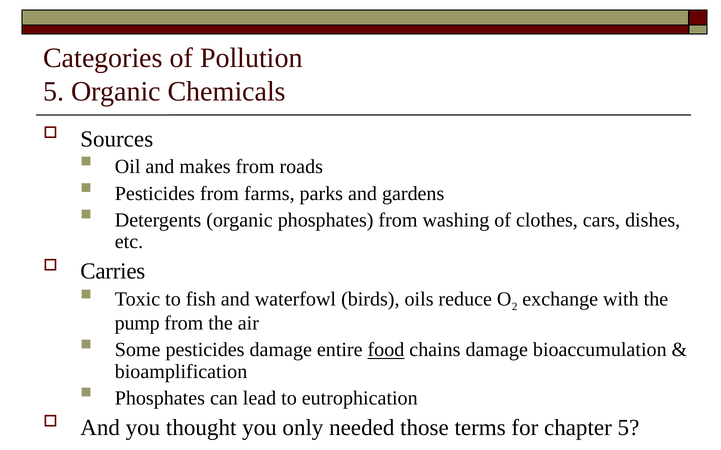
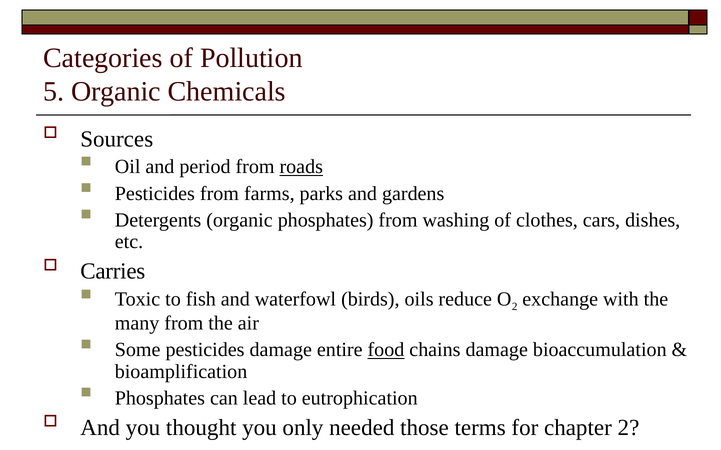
makes: makes -> period (205, 167)
roads underline: none -> present (301, 167)
pump: pump -> many (137, 324)
chapter 5: 5 -> 2 (628, 428)
